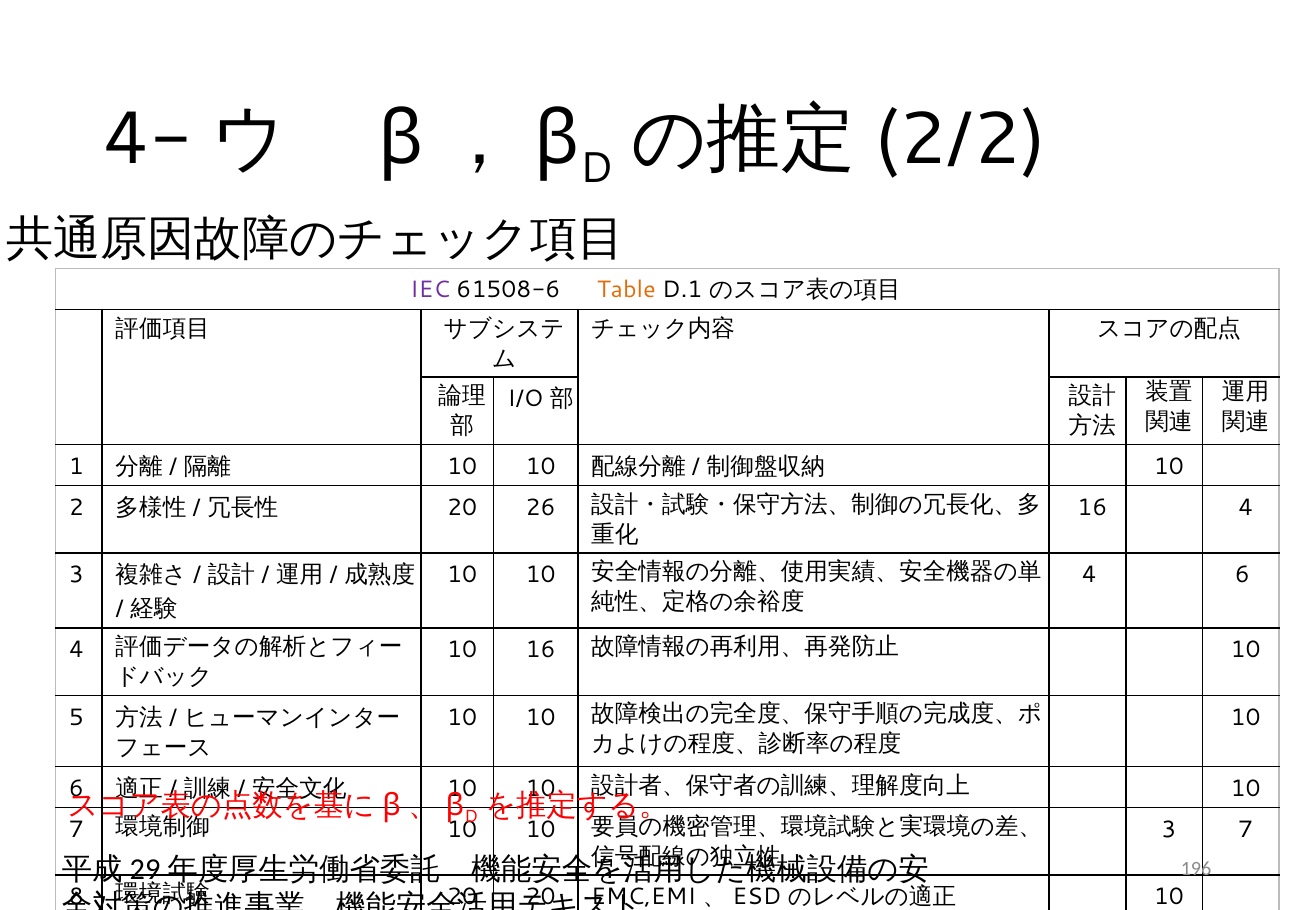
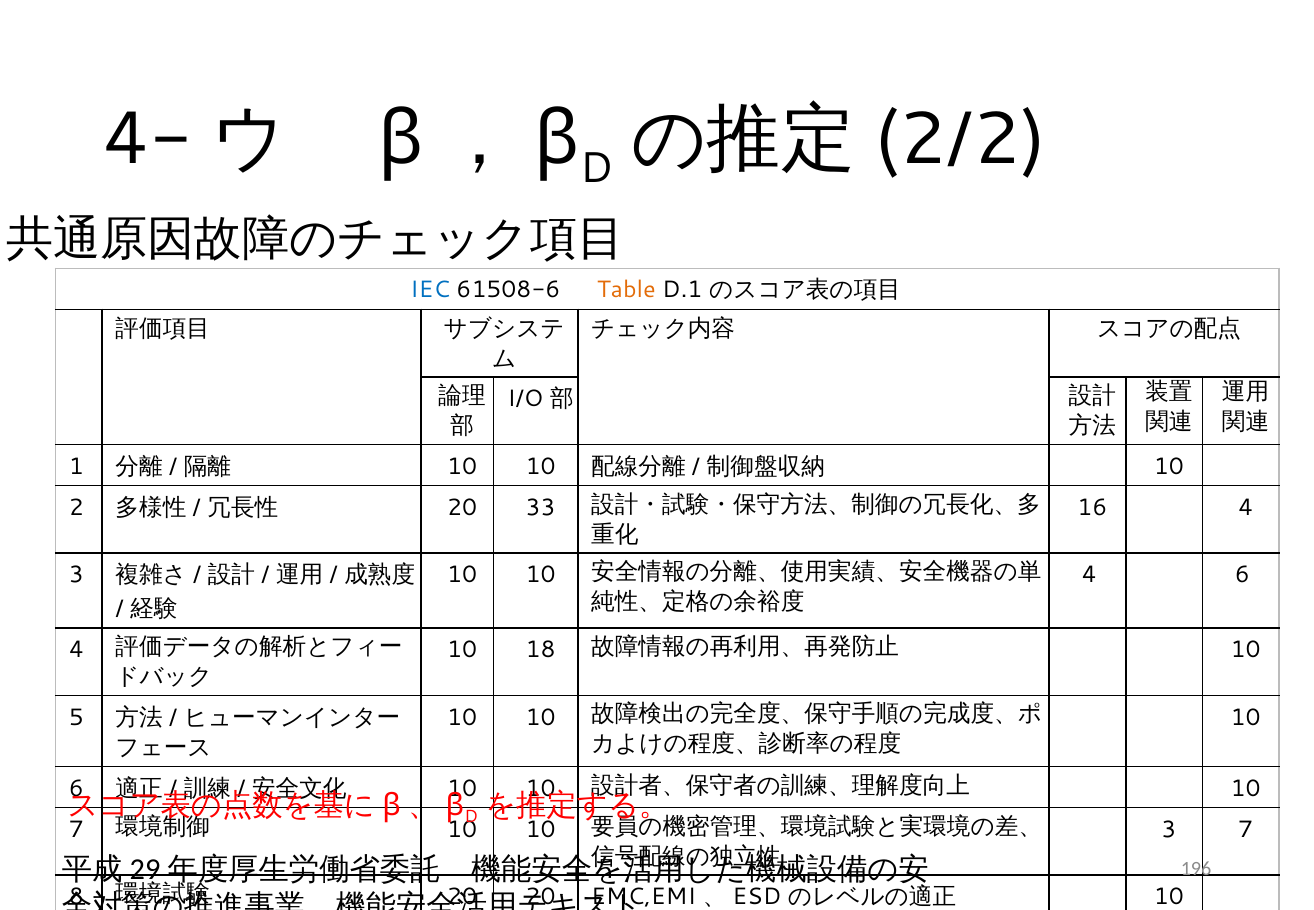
IEC colour: purple -> blue (430, 290)
26: 26 -> 33 (541, 507)
10 16: 16 -> 18 (541, 650)
